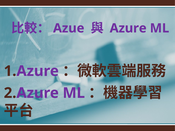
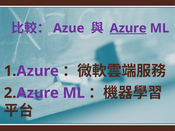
Azure underline: none -> present (128, 28)
